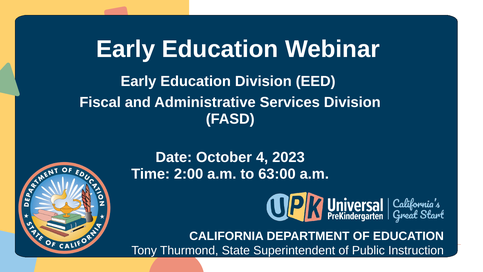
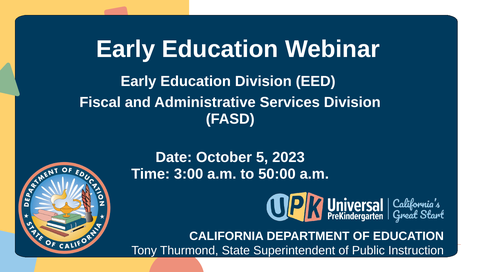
4: 4 -> 5 (262, 157)
2:00: 2:00 -> 3:00 (189, 174)
63:00: 63:00 -> 50:00 (277, 174)
